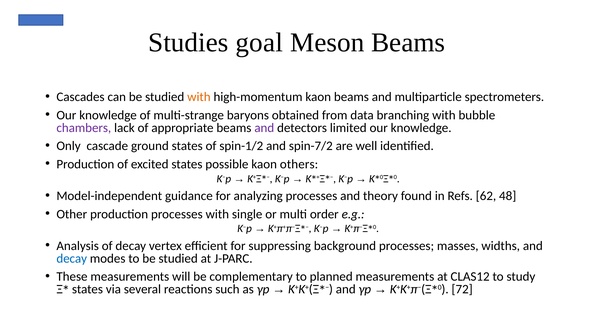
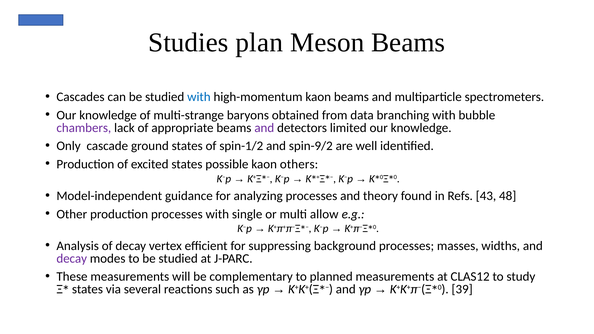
goal: goal -> plan (259, 42)
with colour: orange -> blue (199, 97)
spin-7/2: spin-7/2 -> spin-9/2 (311, 146)
62: 62 -> 43 (486, 196)
order: order -> allow (324, 214)
decay colour: blue -> purple (72, 259)
72: 72 -> 39 (462, 289)
